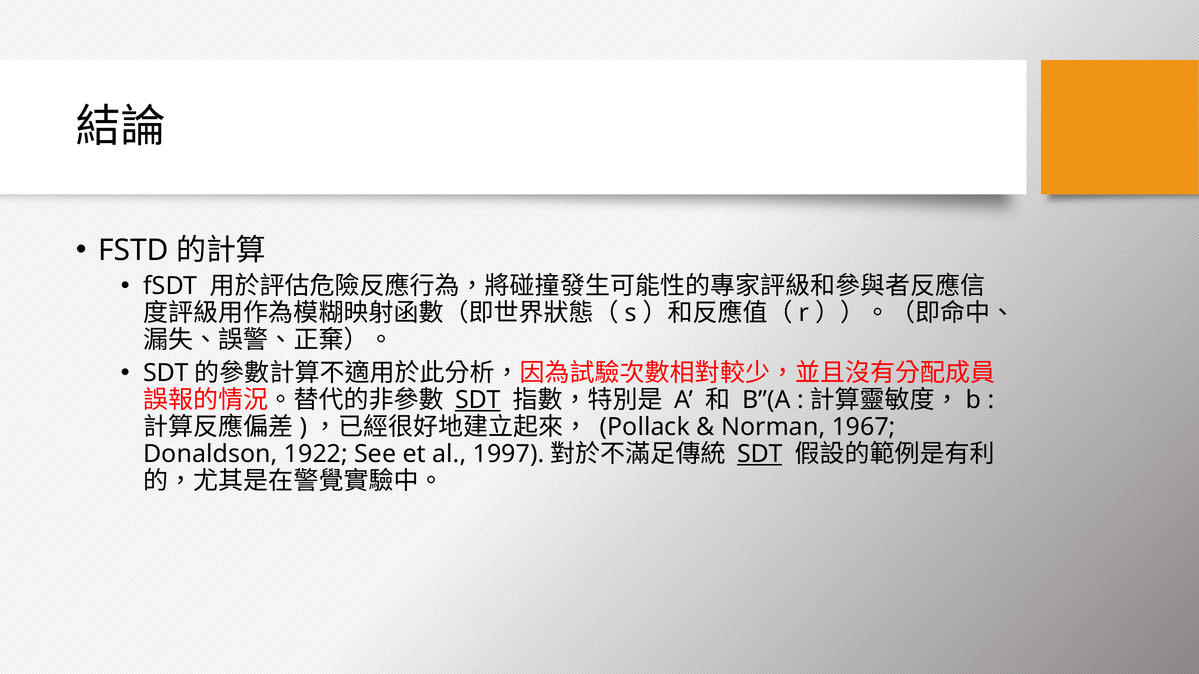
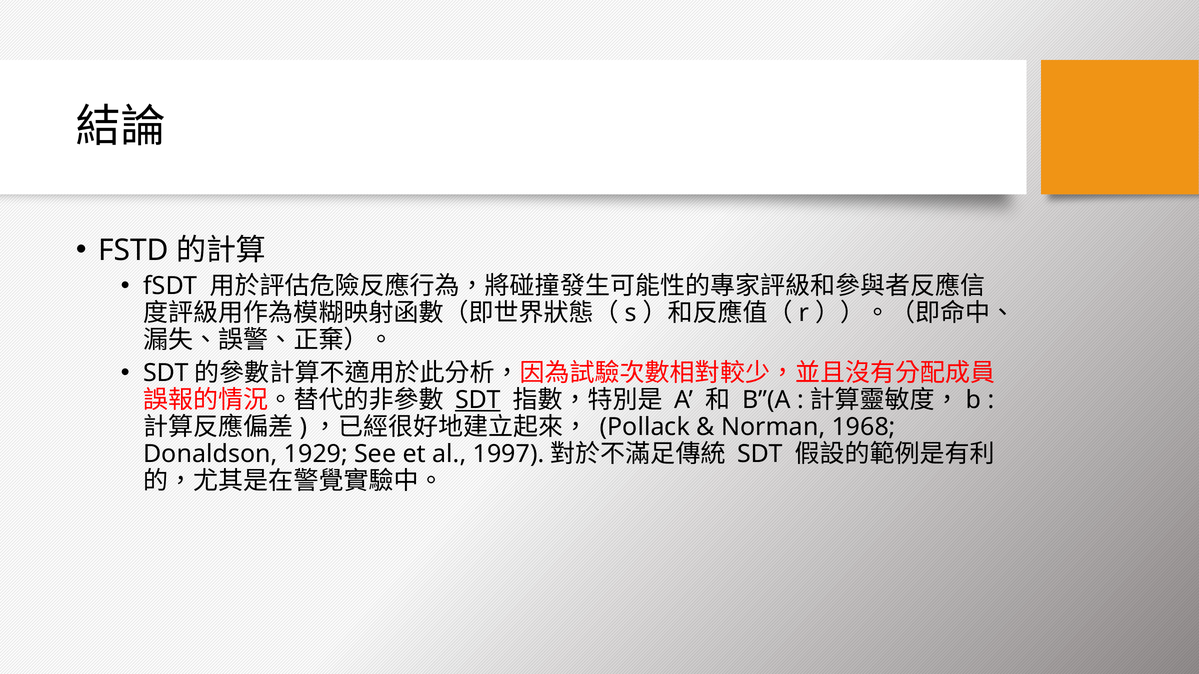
1967: 1967 -> 1968 (864, 427)
1922: 1922 -> 1929 (316, 454)
SDT underline: present -> none (760, 454)
